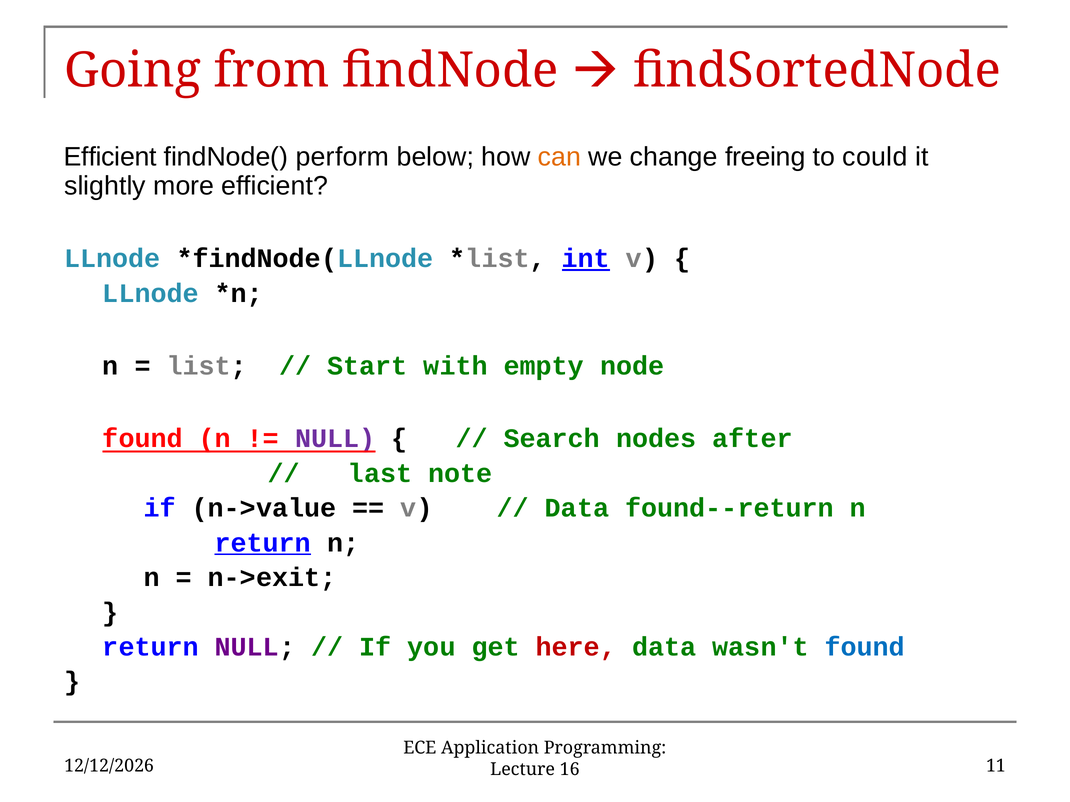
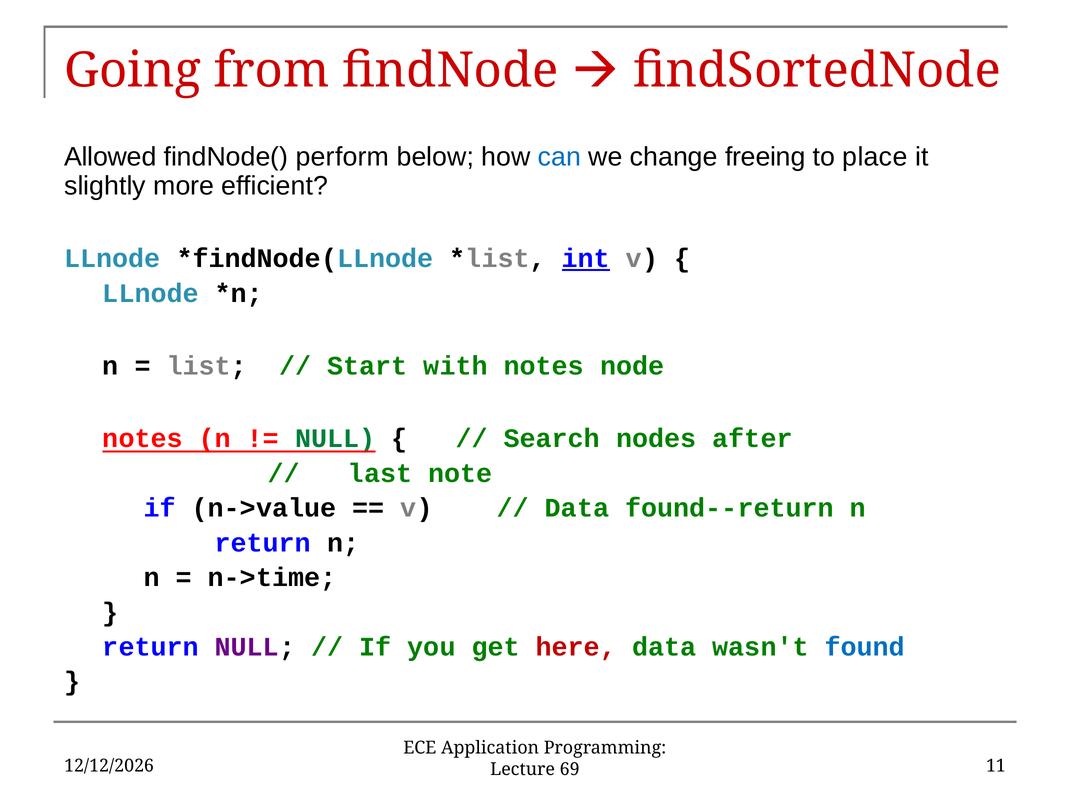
Efficient: Efficient -> Allowed (110, 157)
can colour: orange -> blue (559, 157)
could: could -> place (875, 157)
with empty: empty -> notes (544, 366)
found: found -> notes (143, 439)
NULL colour: purple -> green (335, 439)
return underline: present -> none (263, 543)
n->exit: n->exit -> n->time (272, 578)
16: 16 -> 69 (570, 770)
